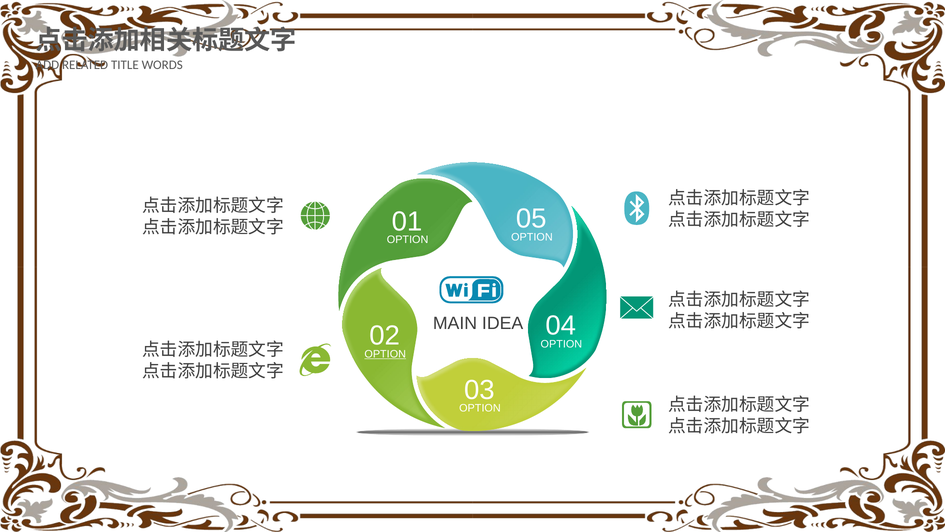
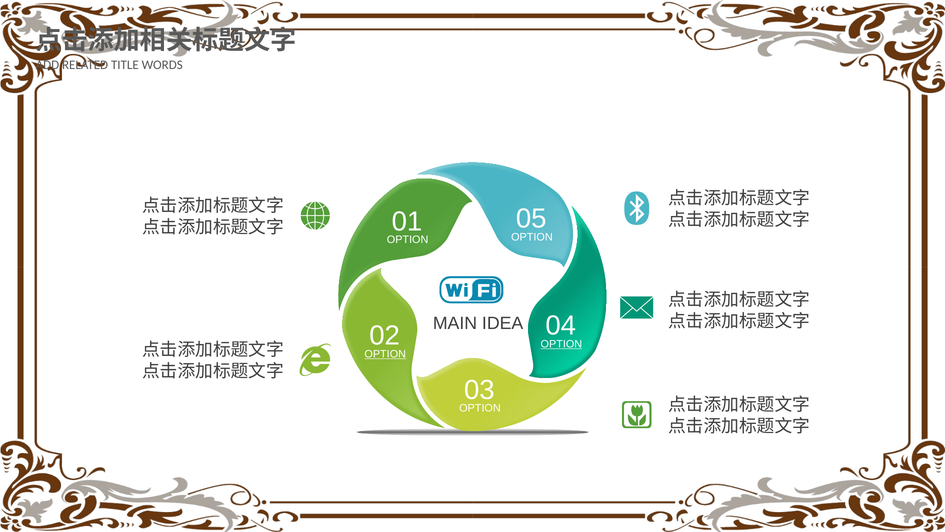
OPTION underline: none -> present (561, 344)
